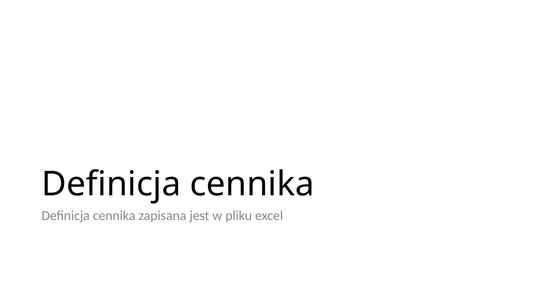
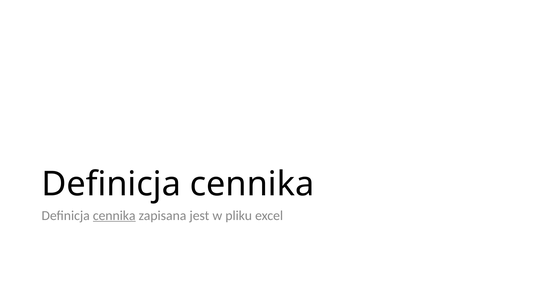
cennika underline: none -> present (114, 216)
